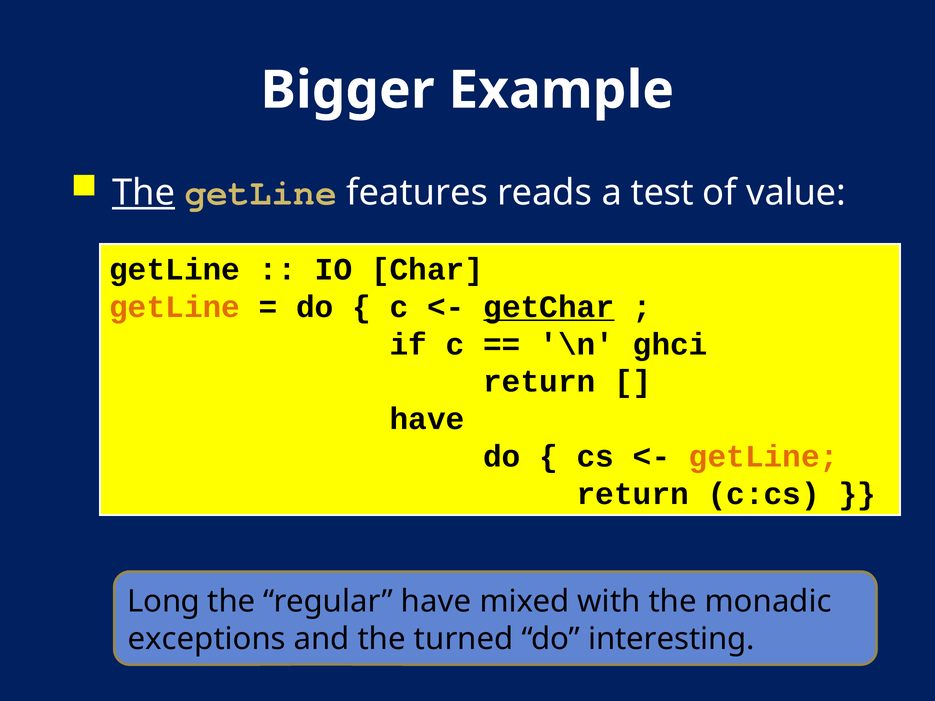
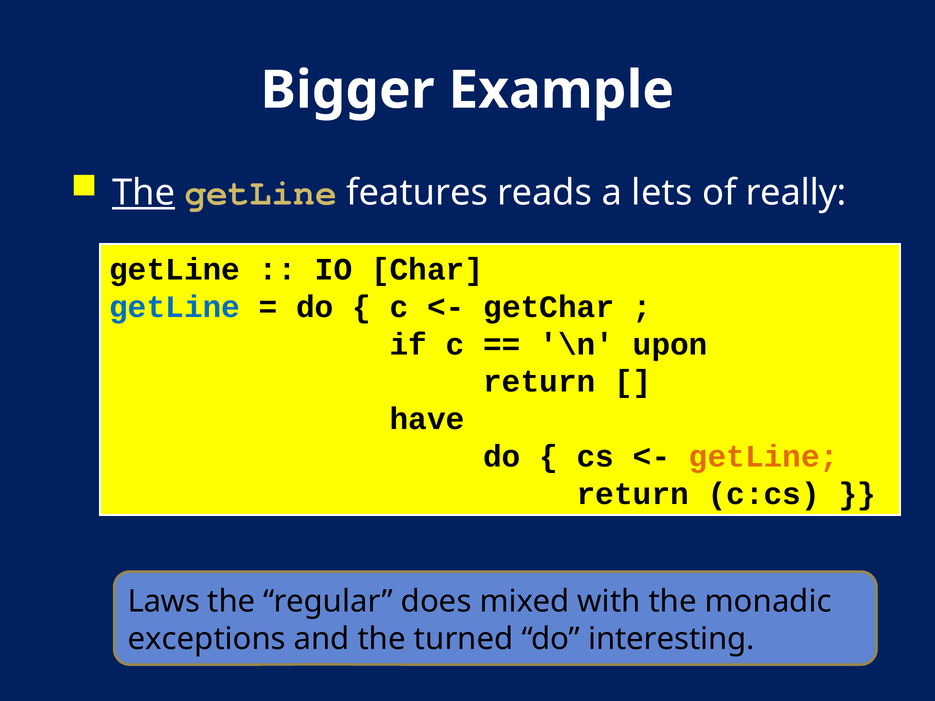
test: test -> lets (662, 193)
value: value -> really (796, 193)
getLine colour: orange -> blue (175, 307)
getChar underline: present -> none (549, 307)
ghci: ghci -> upon (670, 344)
Long: Long -> Laws (164, 602)
regular have: have -> does (436, 602)
